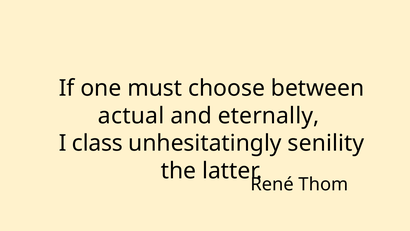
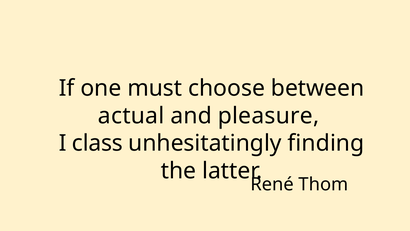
eternally: eternally -> pleasure (269, 116)
senility: senility -> finding (326, 143)
